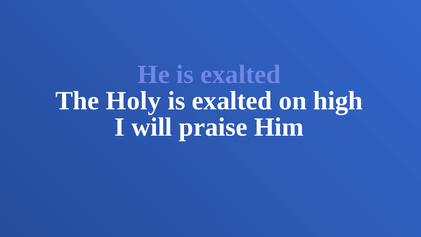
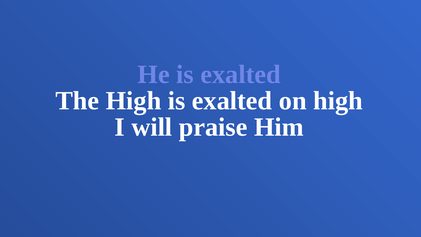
The Holy: Holy -> High (134, 101)
